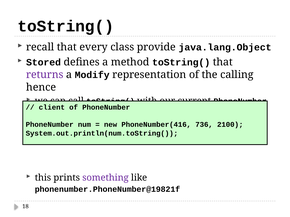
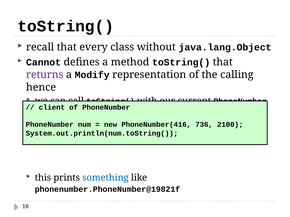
provide: provide -> without (156, 47)
Stored: Stored -> Cannot (44, 62)
something colour: purple -> blue (105, 178)
